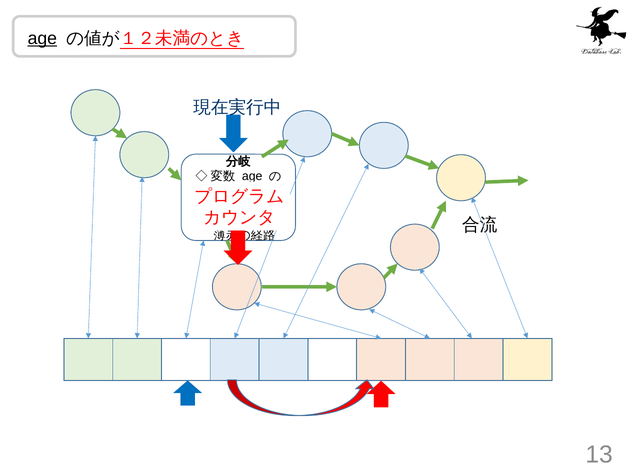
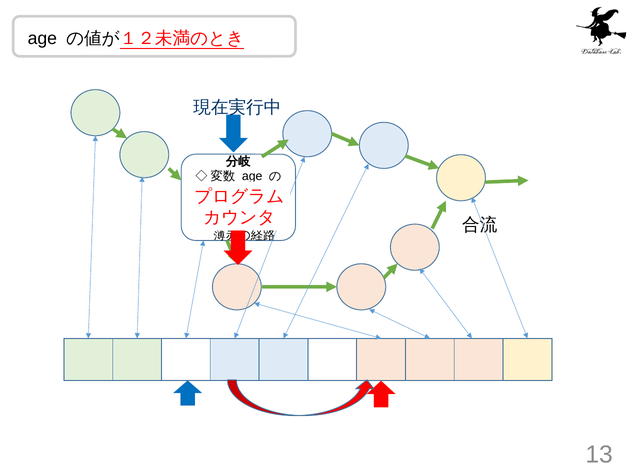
age underline: present -> none (42, 38)
